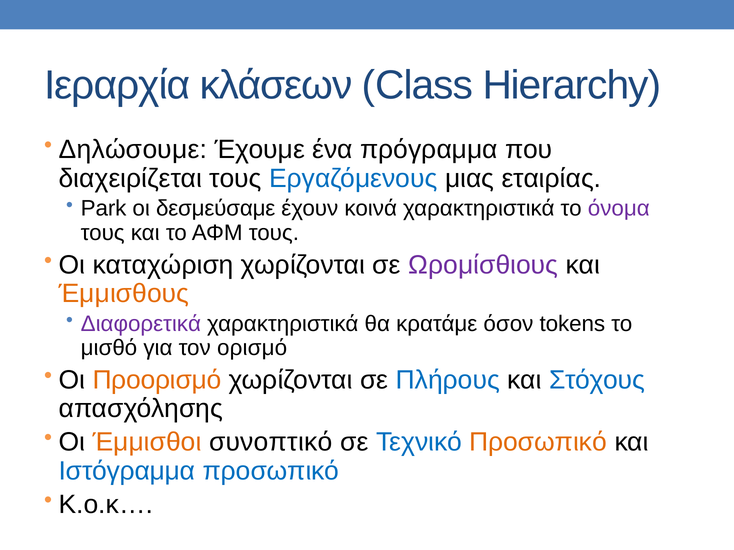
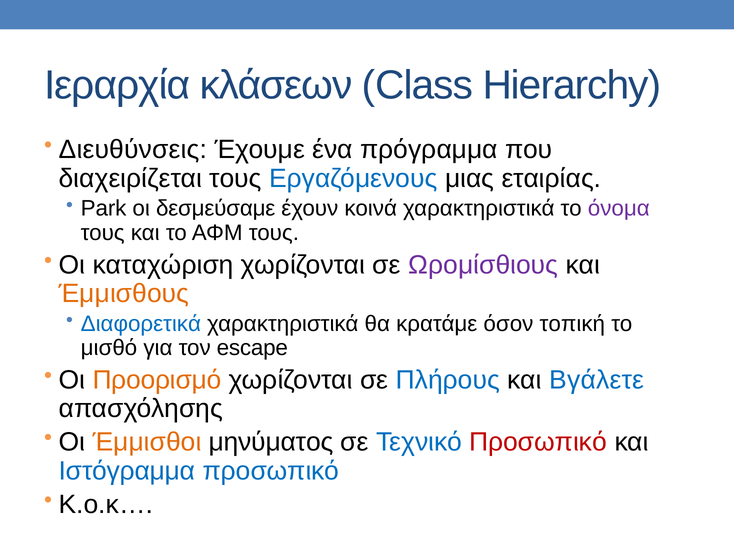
Δηλώσουμε: Δηλώσουμε -> Διευθύνσεις (133, 150)
Διαφορετικά colour: purple -> blue (141, 324)
tokens: tokens -> τοπική (572, 324)
ορισμό: ορισμό -> escape (252, 348)
Στόχους: Στόχους -> Βγάλετε (597, 380)
συνοπτικό: συνοπτικό -> μηνύματος (271, 443)
Προσωπικό colour: orange -> red (538, 443)
